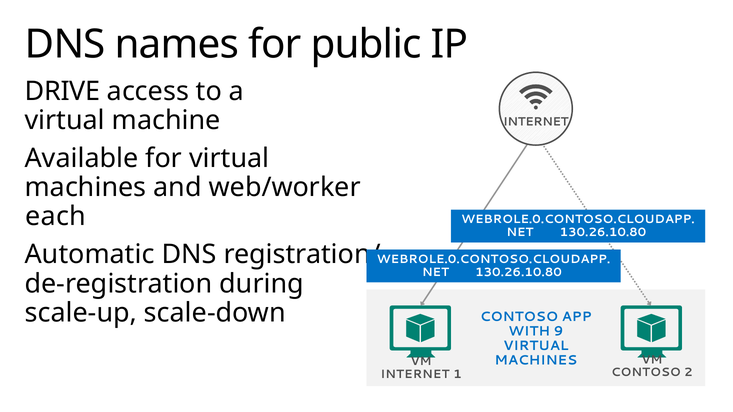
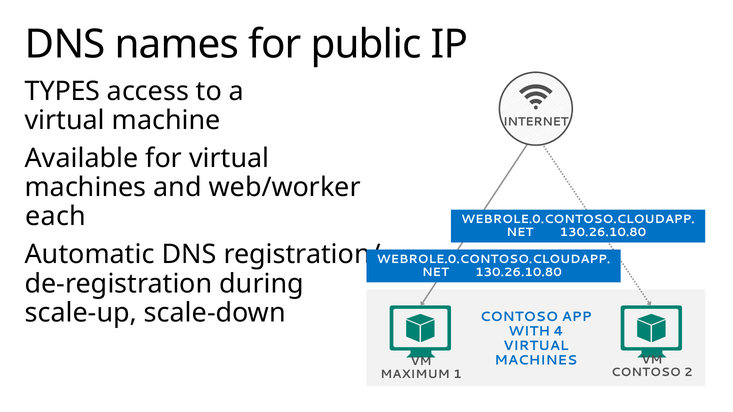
DRIVE: DRIVE -> TYPES (62, 91)
9: 9 -> 4 (559, 331)
INTERNET: INTERNET -> MAXIMUM (415, 374)
